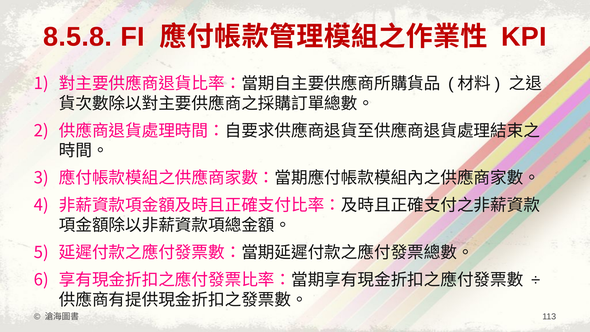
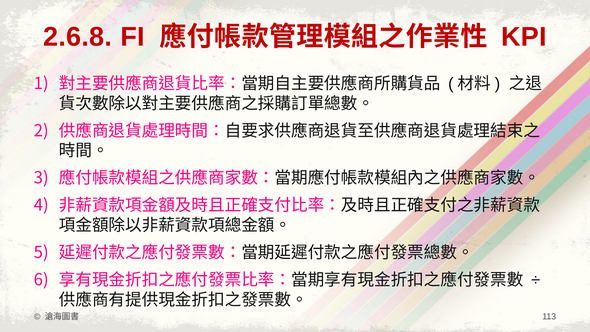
8.5.8: 8.5.8 -> 2.6.8 (78, 37)
